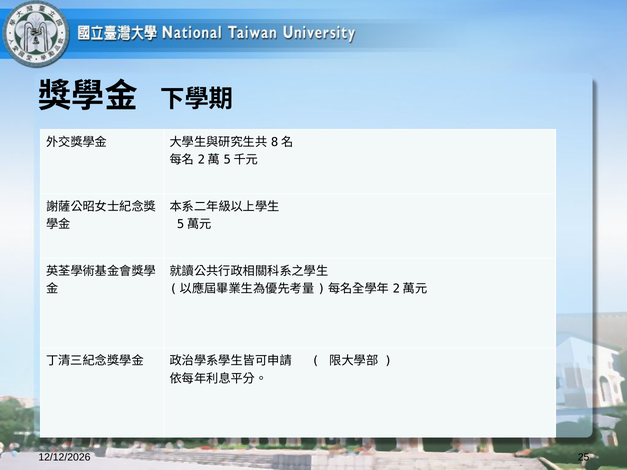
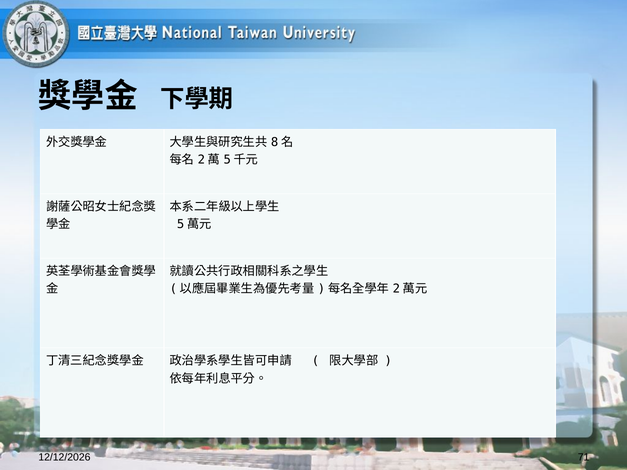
25: 25 -> 71 (584, 458)
